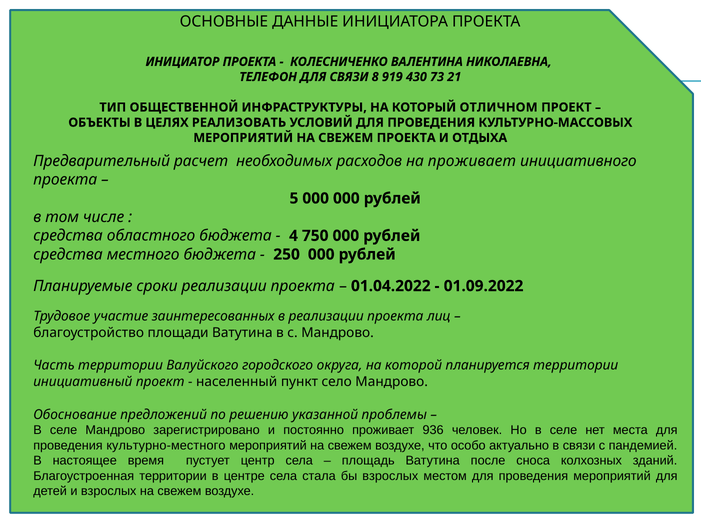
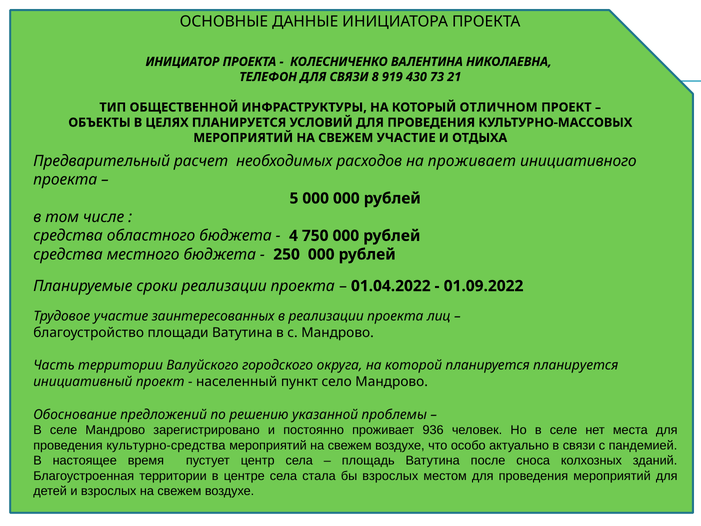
ЦЕЛЯХ РЕАЛИЗОВАТЬ: РЕАЛИЗОВАТЬ -> ПЛАНИРУЕТСЯ (239, 123)
СВЕЖЕМ ПРОЕКТА: ПРОЕКТА -> УЧАСТИЕ (406, 138)
планируется территории: территории -> планируется (576, 365)
культурно-местного: культурно-местного -> культурно-средства (166, 445)
